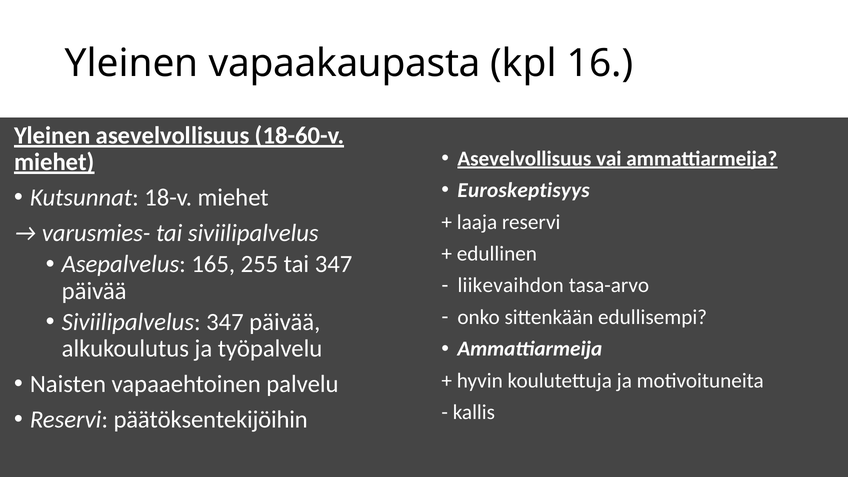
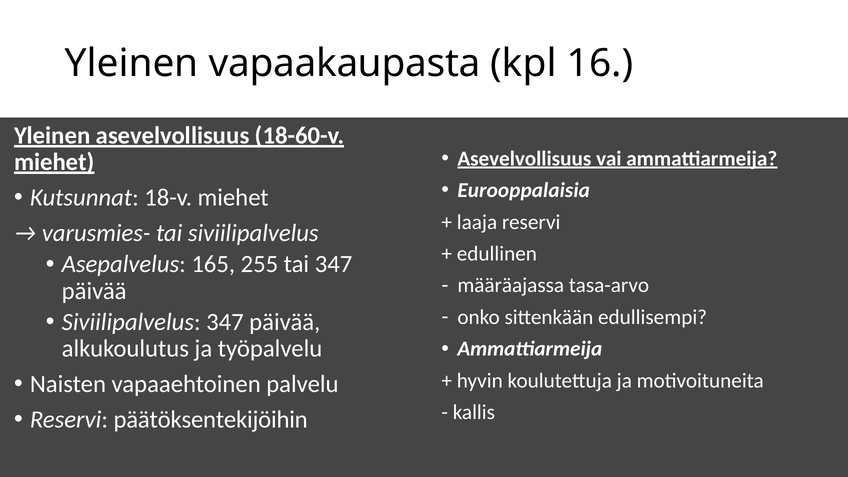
Euroskeptisyys: Euroskeptisyys -> Eurooppalaisia (524, 190)
liikevaihdon: liikevaihdon -> määräajassa (511, 285)
